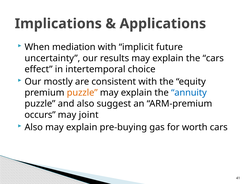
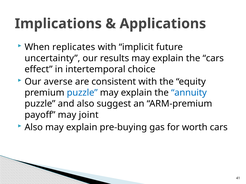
mediation: mediation -> replicates (74, 47)
mostly: mostly -> averse (58, 82)
puzzle colour: orange -> blue (82, 93)
occurs: occurs -> payoff (40, 115)
